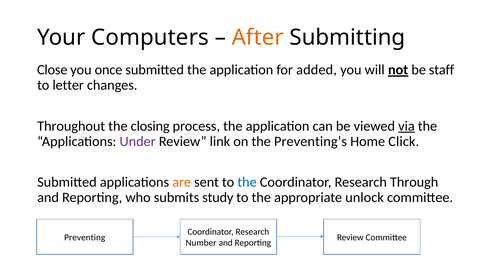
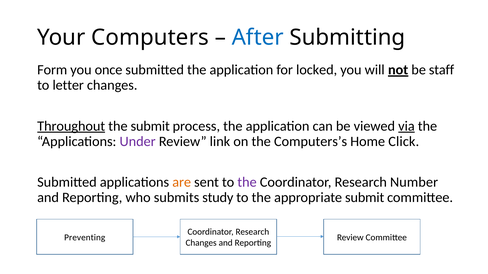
After colour: orange -> blue (258, 37)
Close: Close -> Form (52, 70)
added: added -> locked (317, 70)
Throughout underline: none -> present (71, 126)
the closing: closing -> submit (150, 126)
Preventing’s: Preventing’s -> Computers’s (311, 142)
the colour: blue -> purple (247, 182)
Through: Through -> Number (414, 182)
appropriate unlock: unlock -> submit (365, 198)
Number: Number -> Changes (201, 243)
